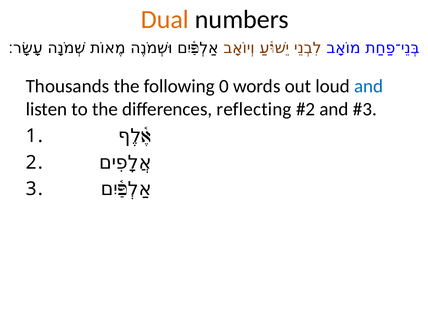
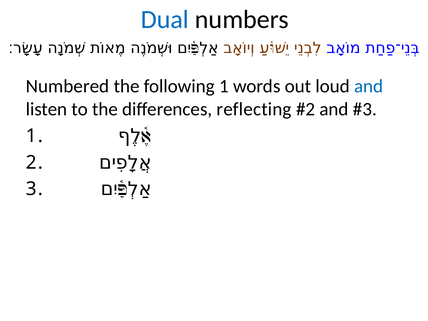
Dual colour: orange -> blue (165, 20)
Thousands: Thousands -> Numbered (67, 86)
following 0: 0 -> 1 (224, 86)
